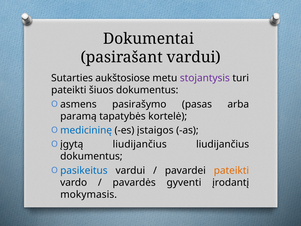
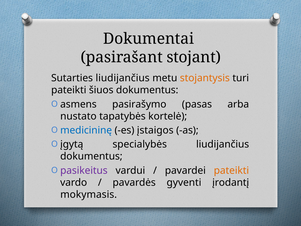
pasirašant vardui: vardui -> stojant (194, 57)
Sutarties aukštosiose: aukštosiose -> liudijančius (123, 78)
stojantysis colour: purple -> orange (205, 78)
paramą: paramą -> nustato (78, 116)
įgytą liudijančius: liudijančius -> specialybės (140, 144)
pasikeitus colour: blue -> purple (84, 170)
